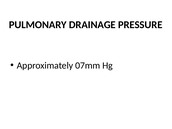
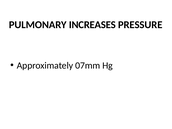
DRAINAGE: DRAINAGE -> INCREASES (92, 25)
